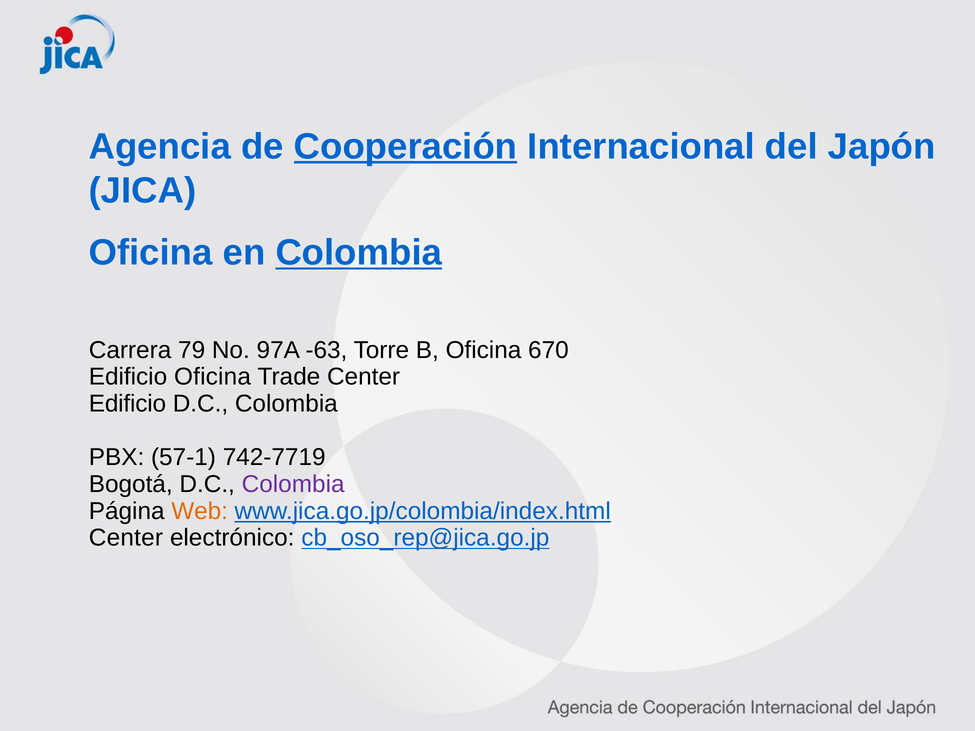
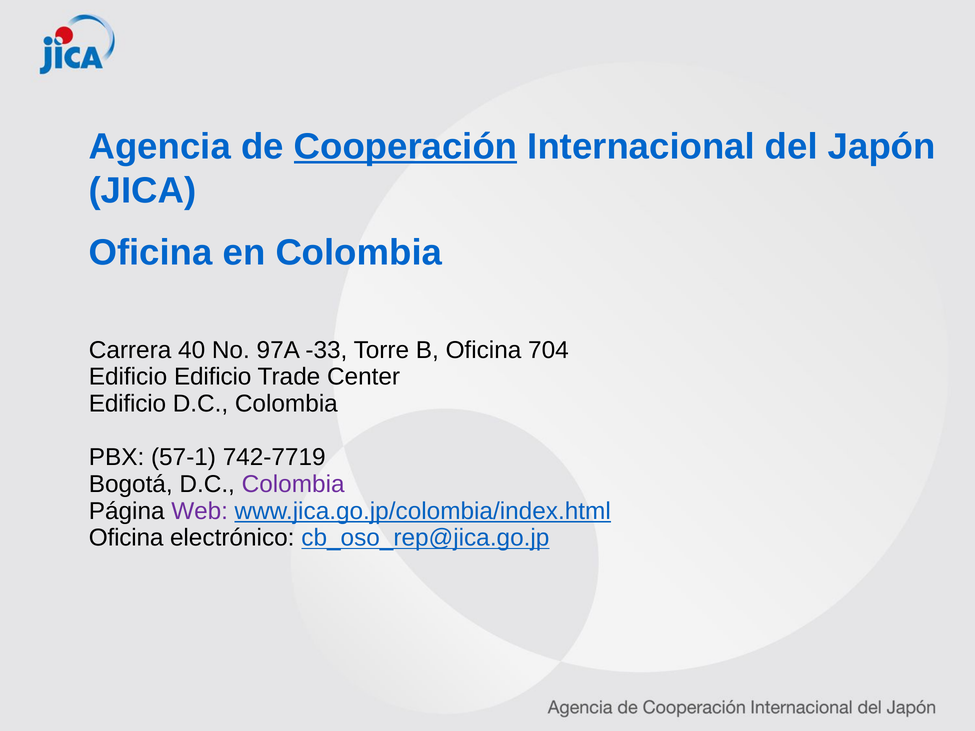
Colombia underline: present -> none (359, 253)
79: 79 -> 40 (192, 350)
-63: -63 -> -33 (326, 350)
670: 670 -> 704 (548, 350)
Edificio Oficina: Oficina -> Edificio (213, 377)
Web colour: orange -> purple (200, 511)
Center: Center -> Oficina (126, 538)
